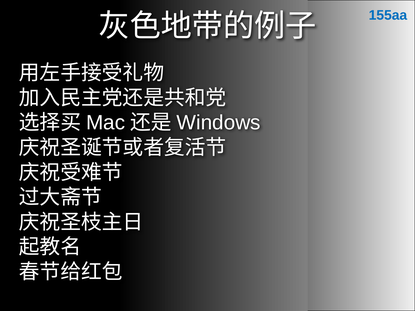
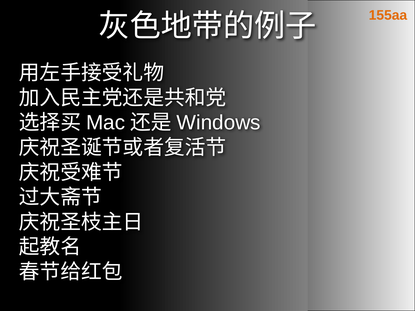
155aa colour: blue -> orange (388, 15)
